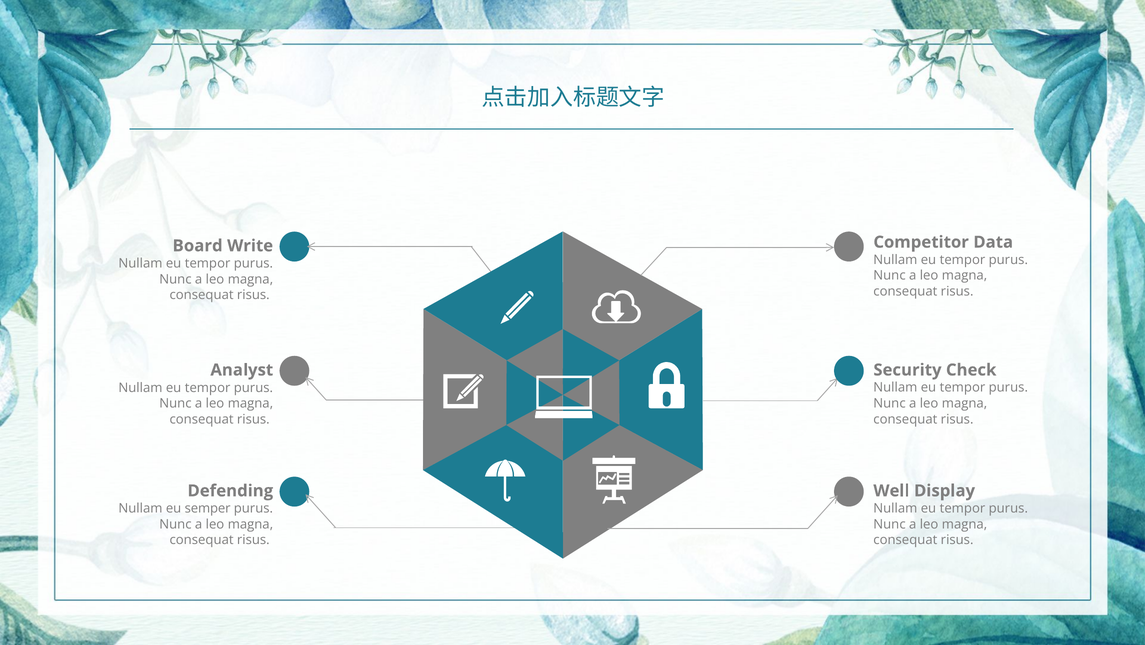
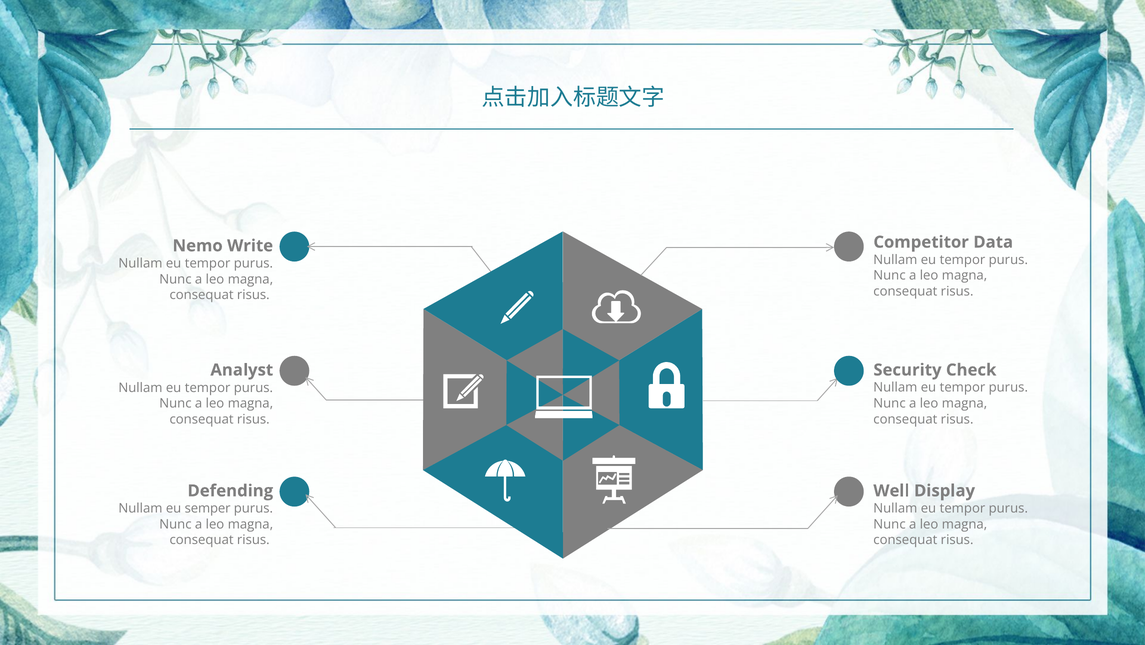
Board: Board -> Nemo (198, 246)
